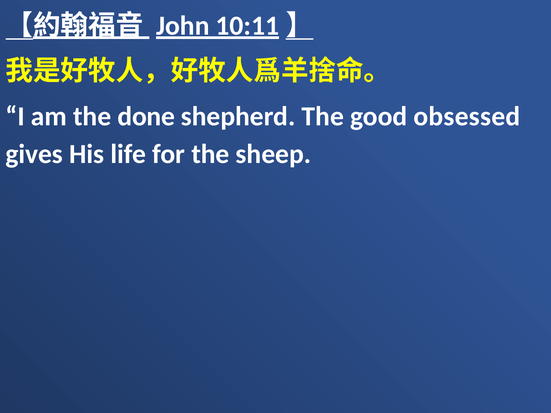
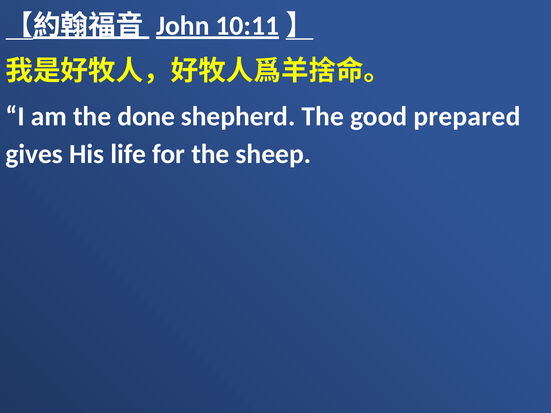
obsessed: obsessed -> prepared (467, 117)
